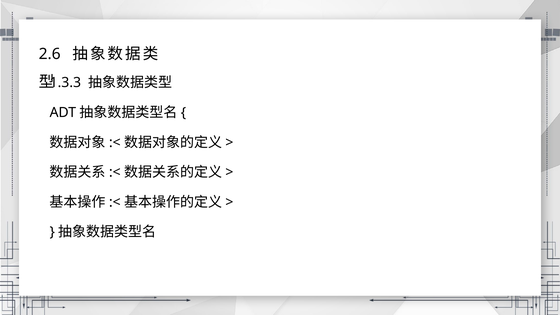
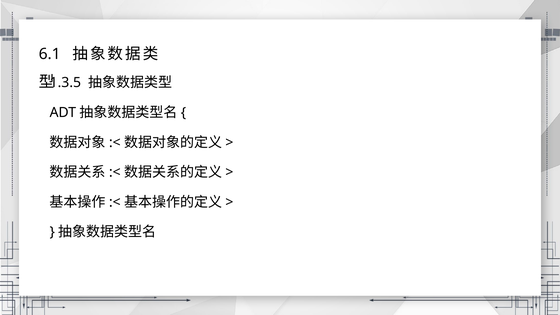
2.6: 2.6 -> 6.1 (50, 54)
1.3.3: 1.3.3 -> 1.3.5 (65, 83)
